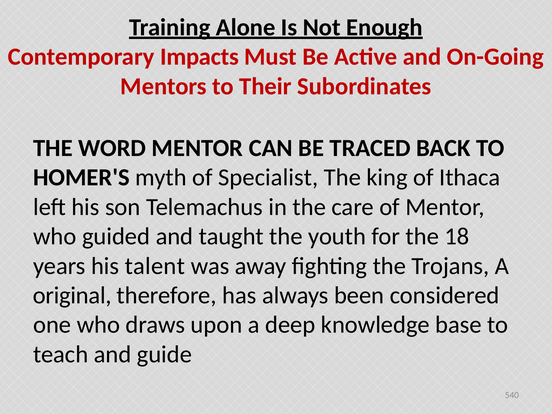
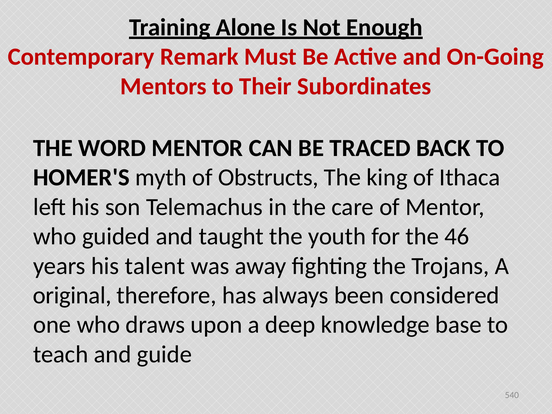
Impacts: Impacts -> Remark (199, 57)
Specialist: Specialist -> Obstructs (268, 177)
18: 18 -> 46 (457, 236)
